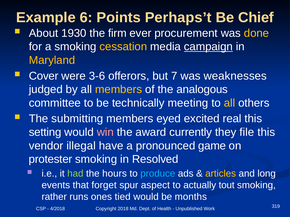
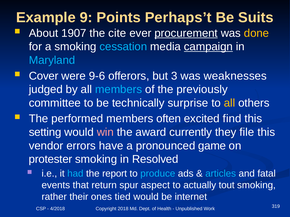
6: 6 -> 9 (86, 18)
Chief: Chief -> Suits (256, 18)
1930: 1930 -> 1907 (74, 33)
firm: firm -> cite (117, 33)
procurement underline: none -> present (186, 33)
cessation colour: yellow -> light blue (123, 47)
Maryland colour: yellow -> light blue (52, 60)
3-6: 3-6 -> 9-6 (97, 76)
7: 7 -> 3 (174, 76)
members colour: yellow -> light blue (119, 90)
analogous: analogous -> previously (202, 90)
meeting: meeting -> surprise (188, 103)
submitting: submitting -> performed (77, 119)
eyed: eyed -> often (169, 119)
real: real -> find (232, 119)
illegal: illegal -> errors (81, 146)
had colour: light green -> light blue (75, 174)
hours: hours -> report (115, 174)
articles colour: yellow -> light blue (221, 174)
long: long -> fatal (267, 174)
forget: forget -> return (104, 186)
runs: runs -> their (79, 197)
months: months -> internet (191, 197)
